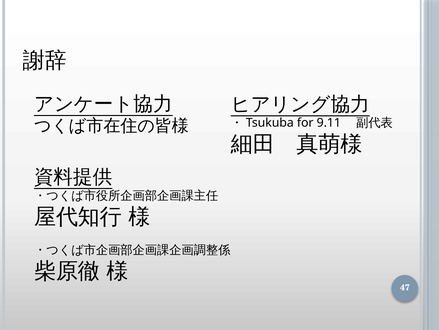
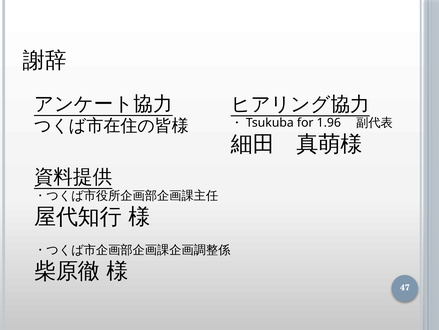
9.11: 9.11 -> 1.96 (329, 123)
